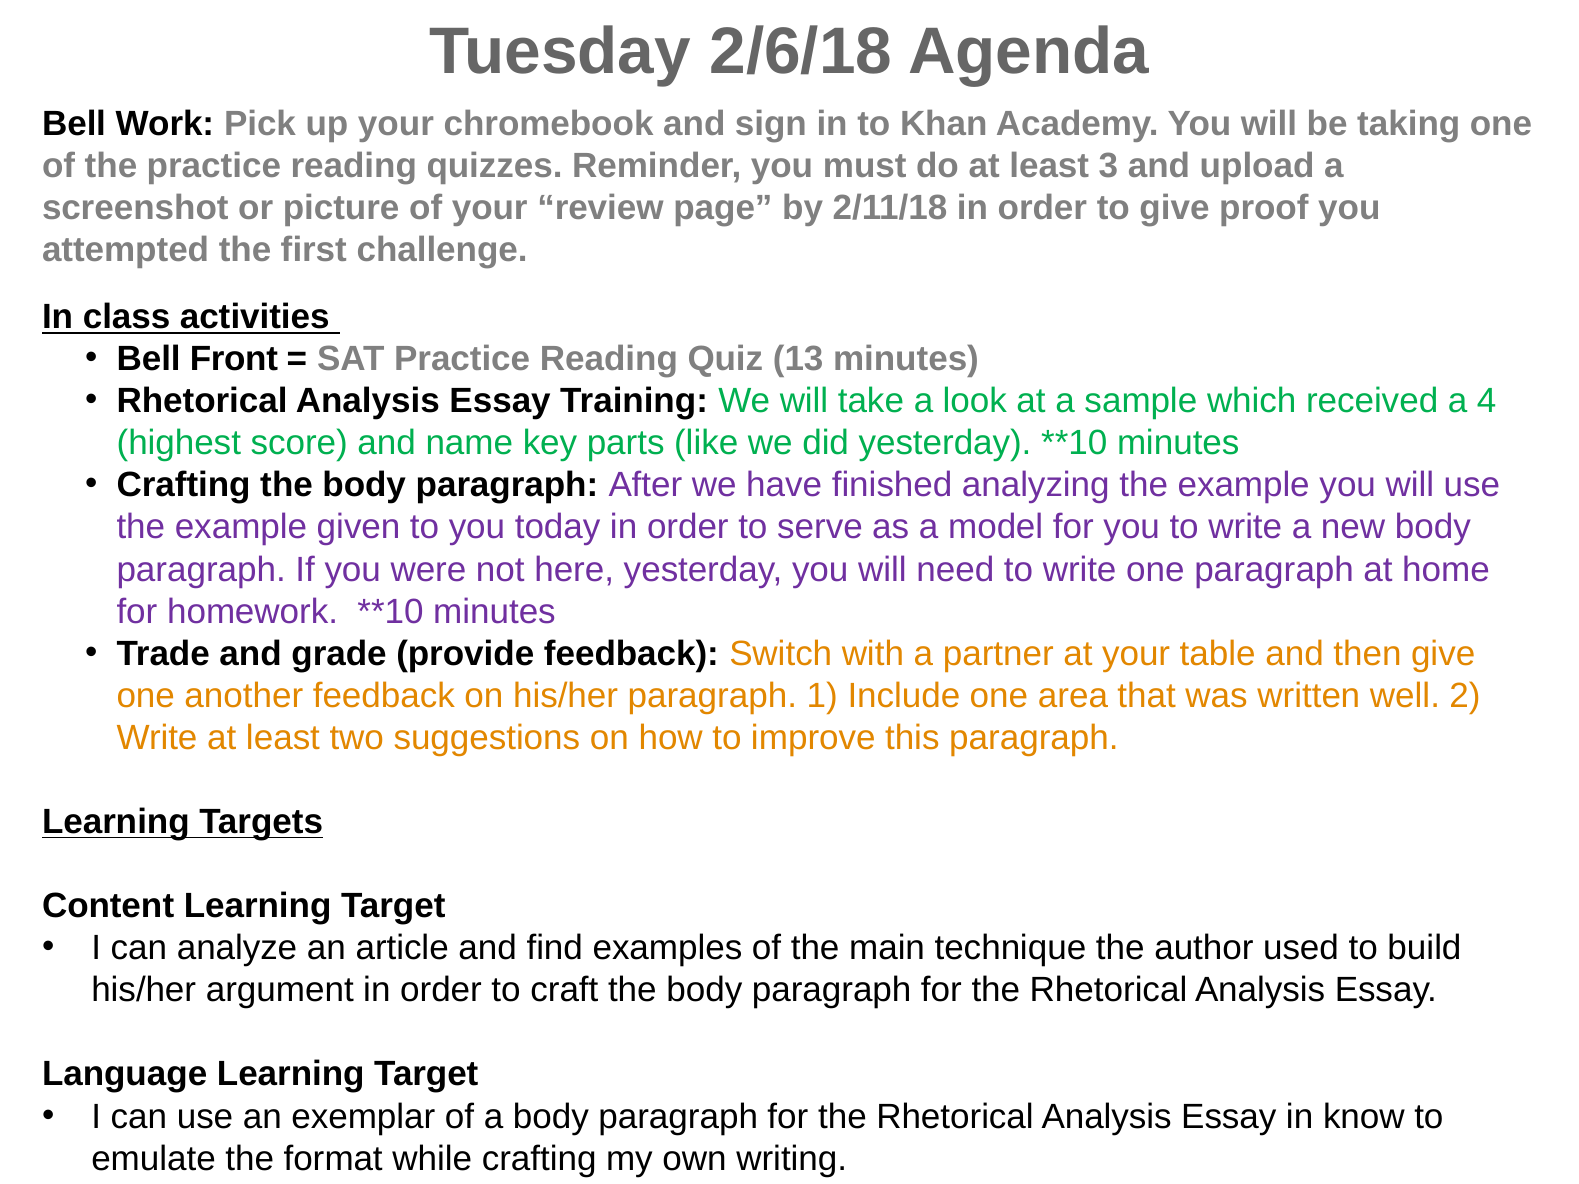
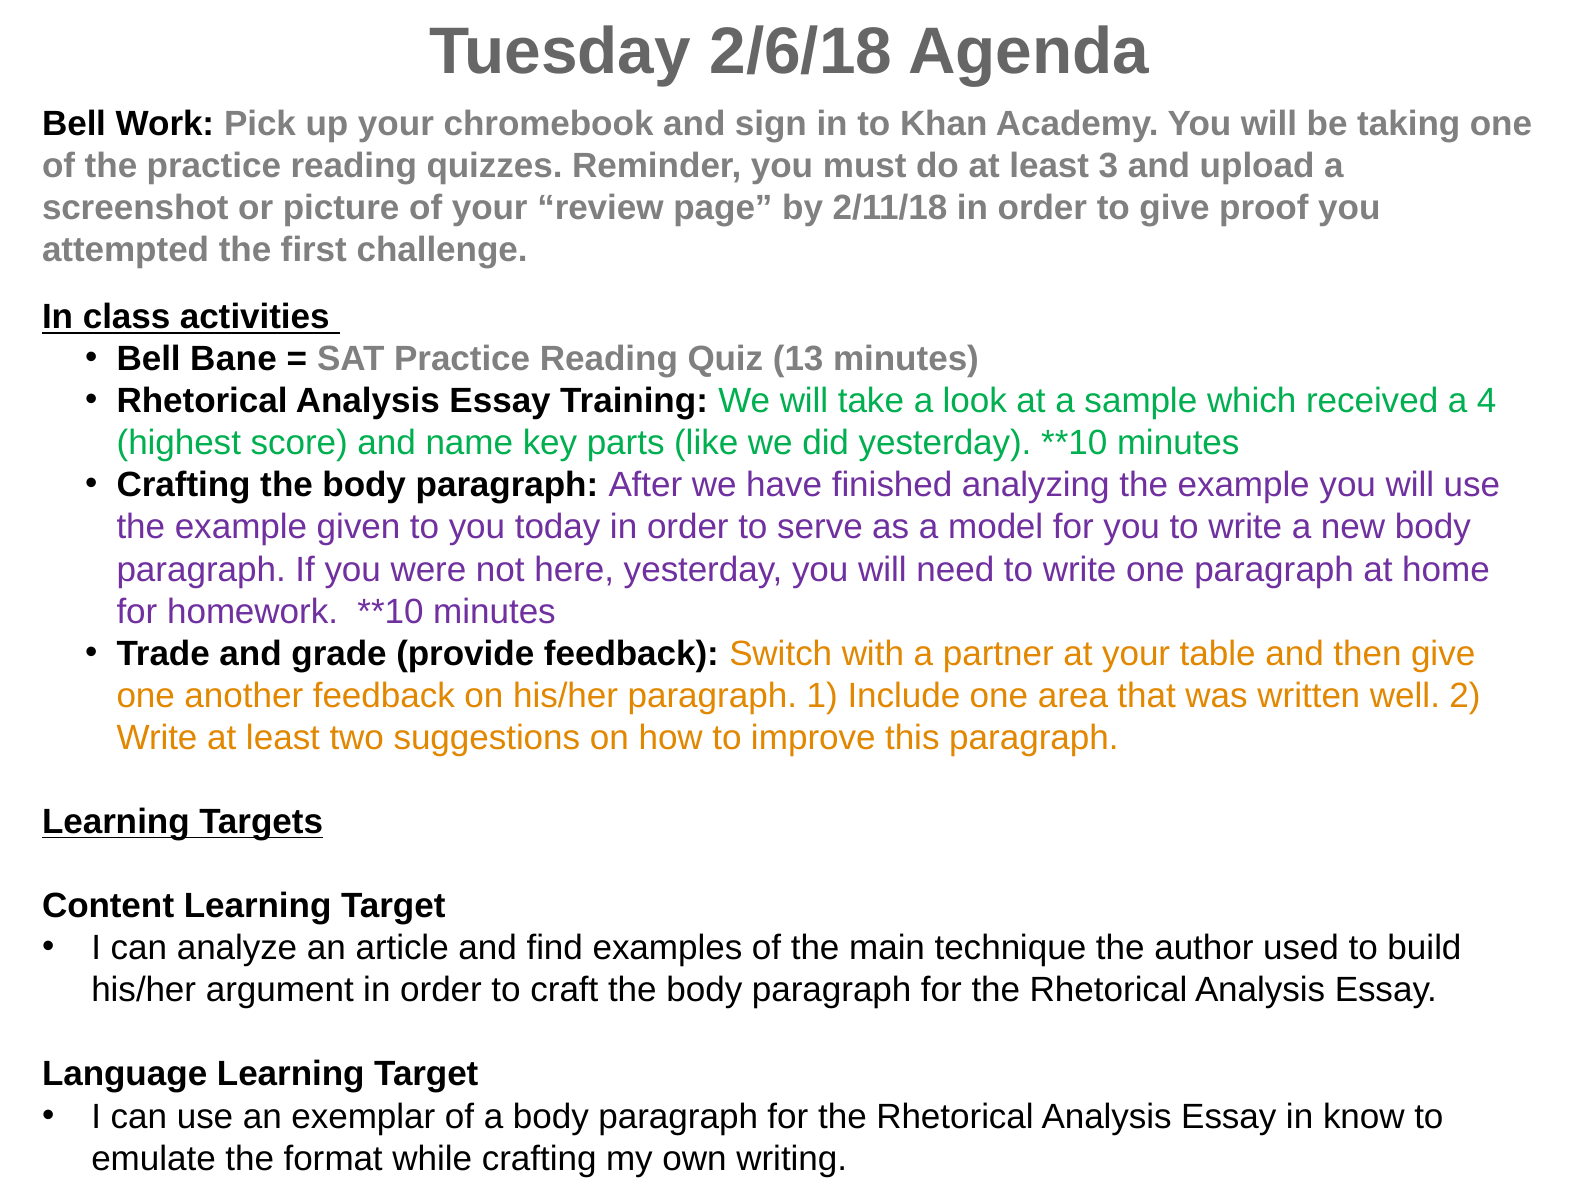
Front: Front -> Bane (234, 359)
